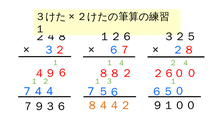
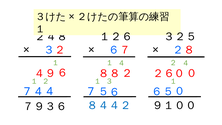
８４４２ colour: orange -> blue (109, 105)
